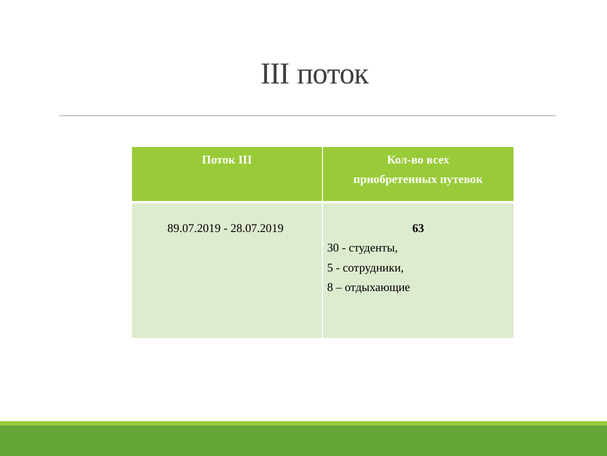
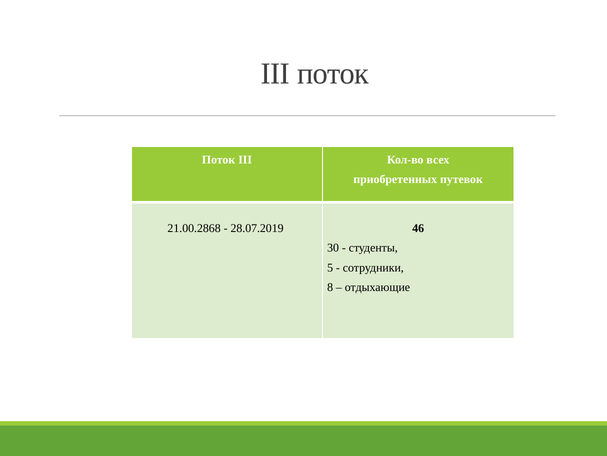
89.07.2019: 89.07.2019 -> 21.00.2868 (194, 228)
63: 63 -> 46 (418, 228)
